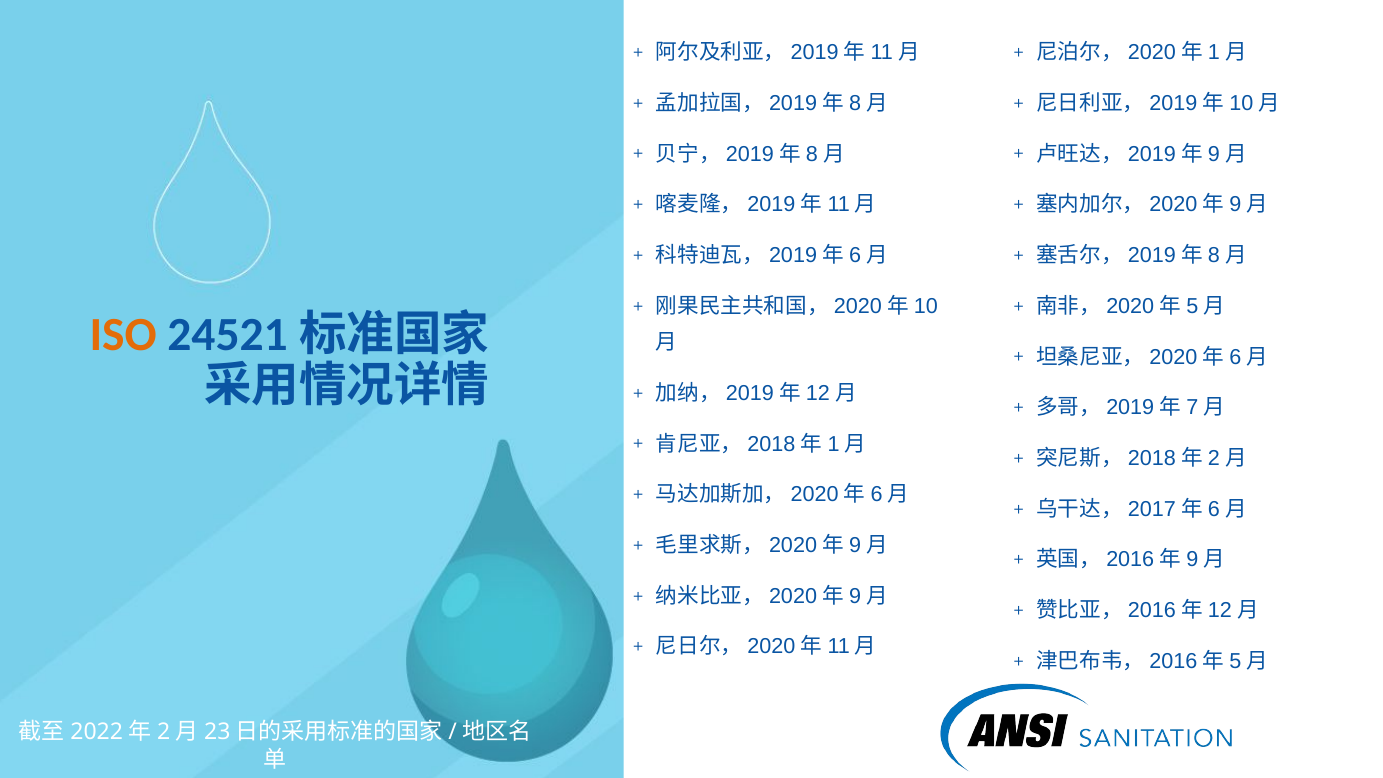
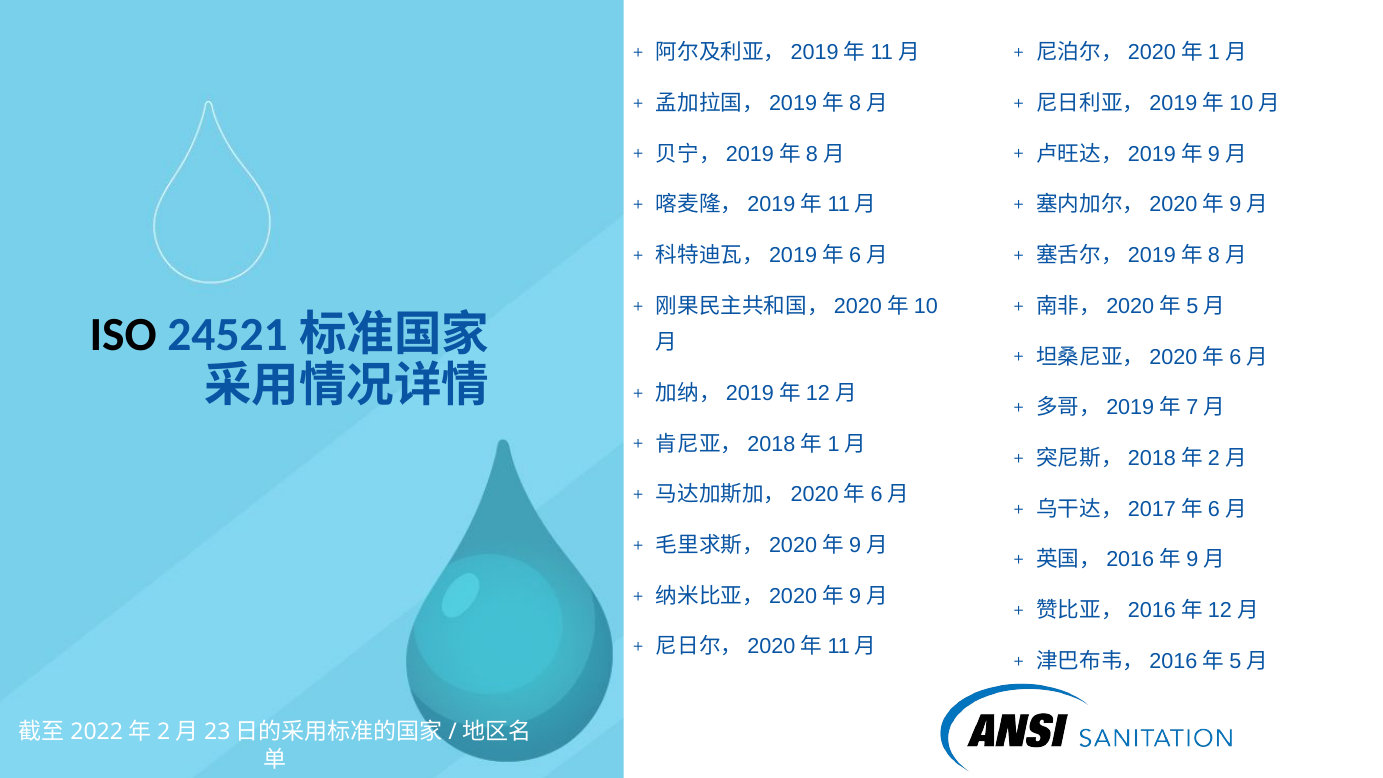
ISO colour: orange -> black (123, 335)
